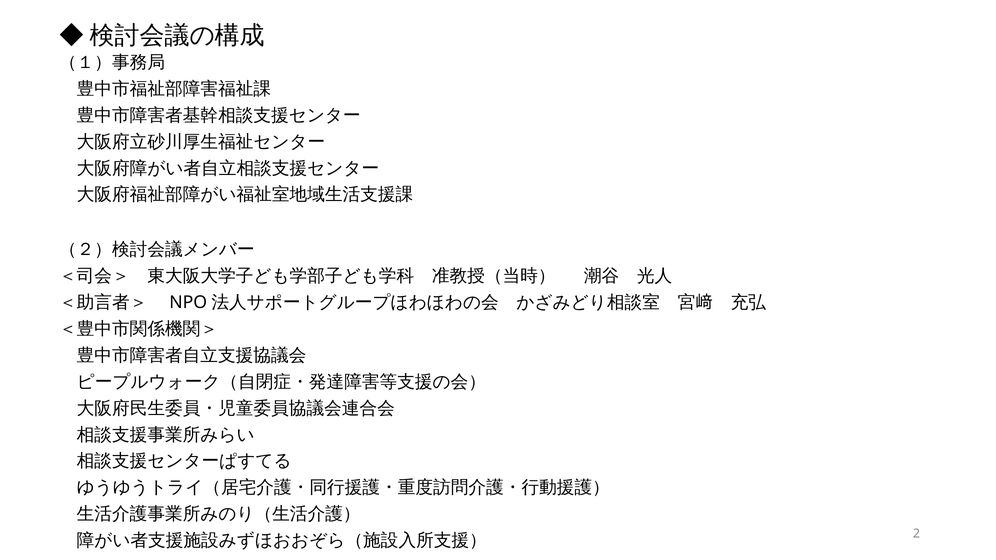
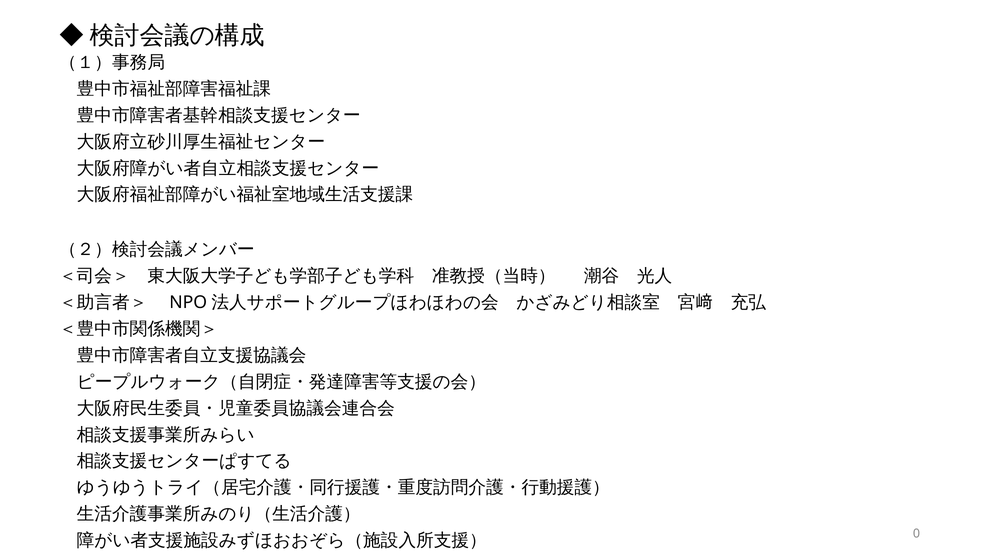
2: 2 -> 0 (917, 534)
